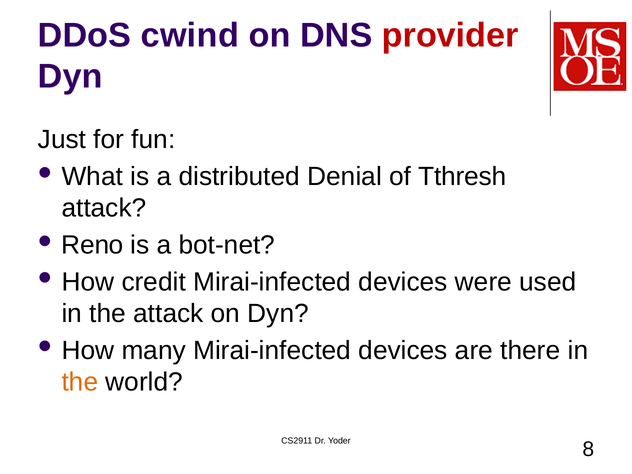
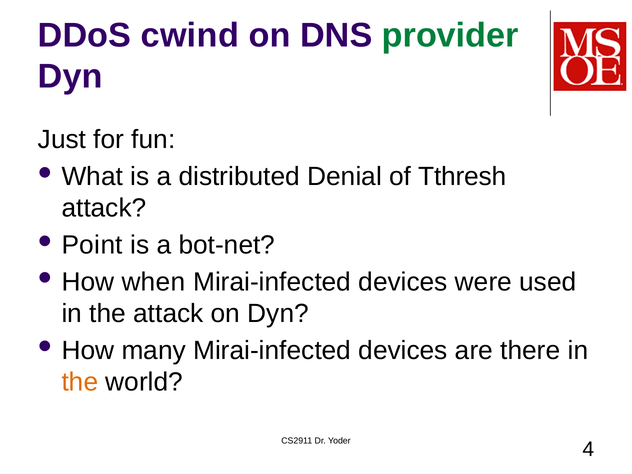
provider colour: red -> green (450, 36)
Reno: Reno -> Point (92, 245)
credit: credit -> when (154, 282)
8: 8 -> 4 (588, 449)
